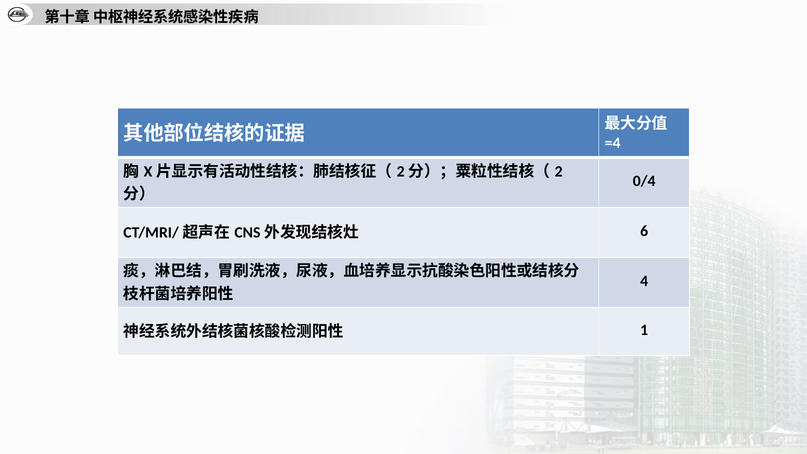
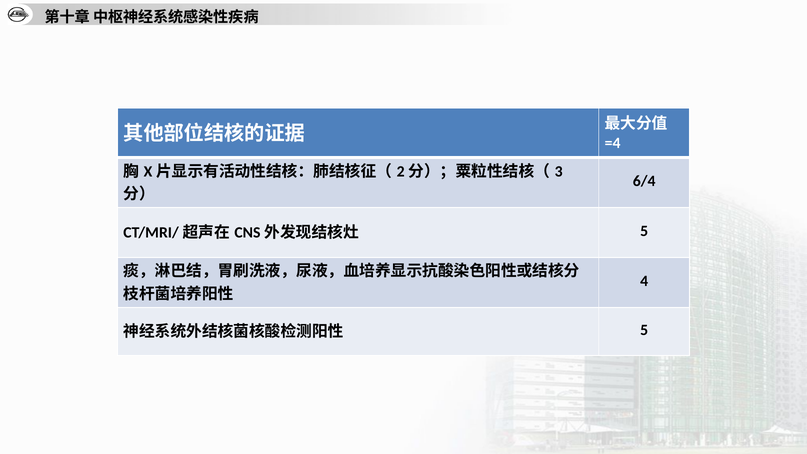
2: 2 -> 3 (559, 171)
0/4: 0/4 -> 6/4 (644, 181)
6: 6 -> 5 (644, 231)
1: 1 -> 5 (644, 330)
